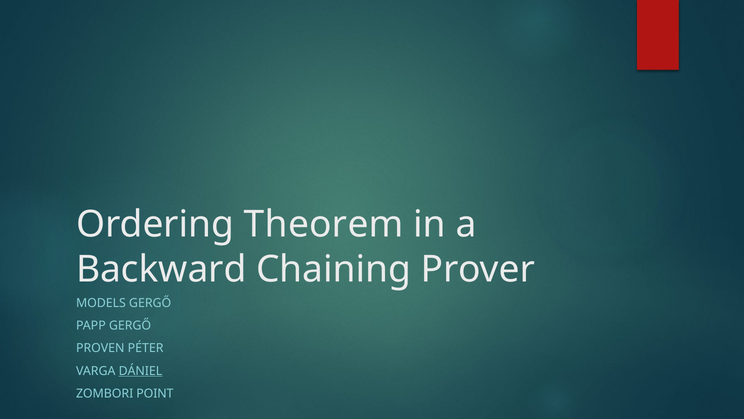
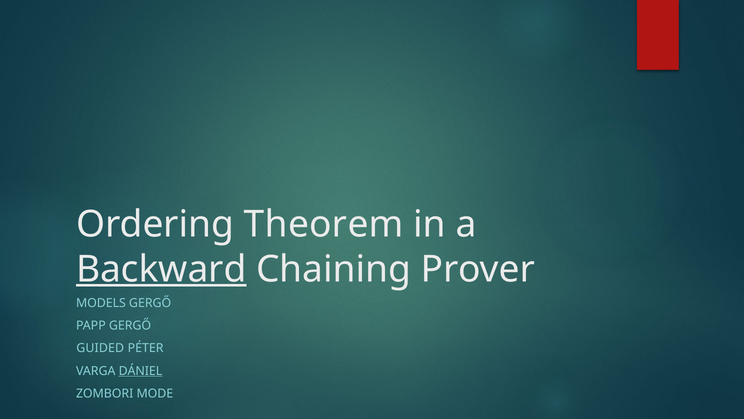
Backward underline: none -> present (161, 269)
PROVEN: PROVEN -> GUIDED (100, 348)
POINT: POINT -> MODE (155, 393)
